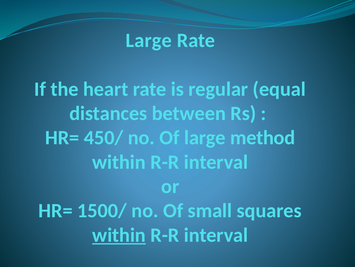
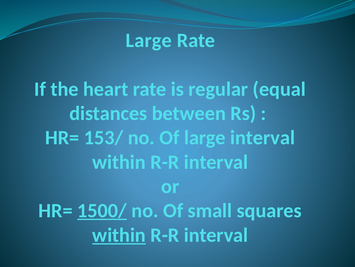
450/: 450/ -> 153/ (103, 137)
large method: method -> interval (263, 137)
1500/ underline: none -> present (102, 210)
